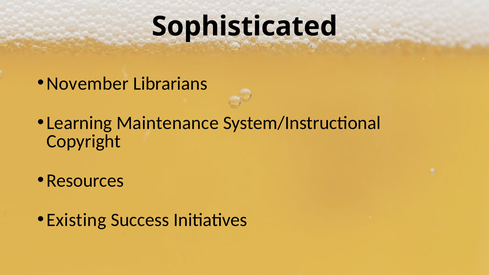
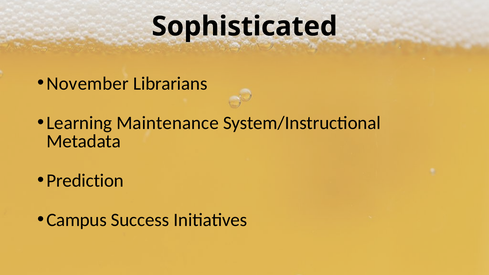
Copyright: Copyright -> Metadata (84, 141)
Resources: Resources -> Prediction (85, 181)
Existing: Existing -> Campus (77, 220)
